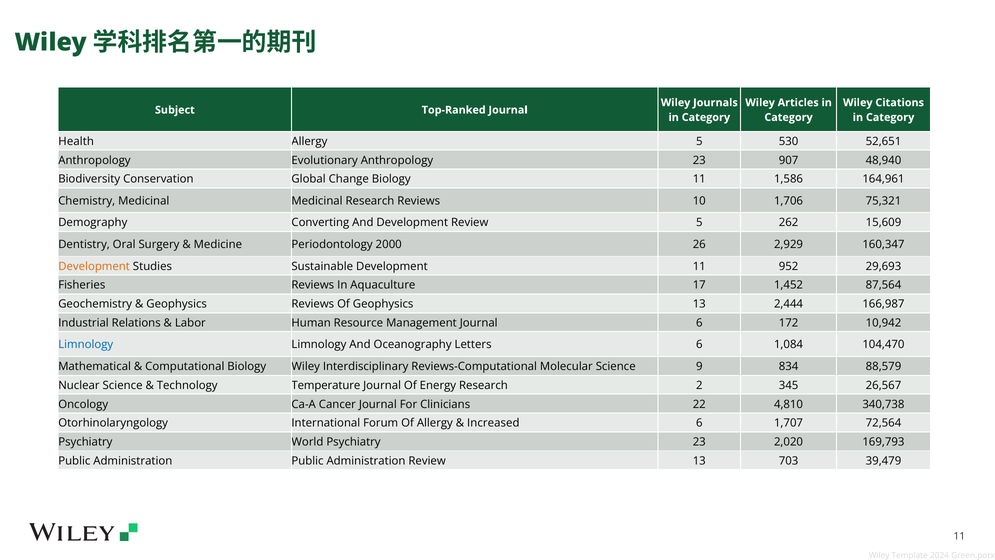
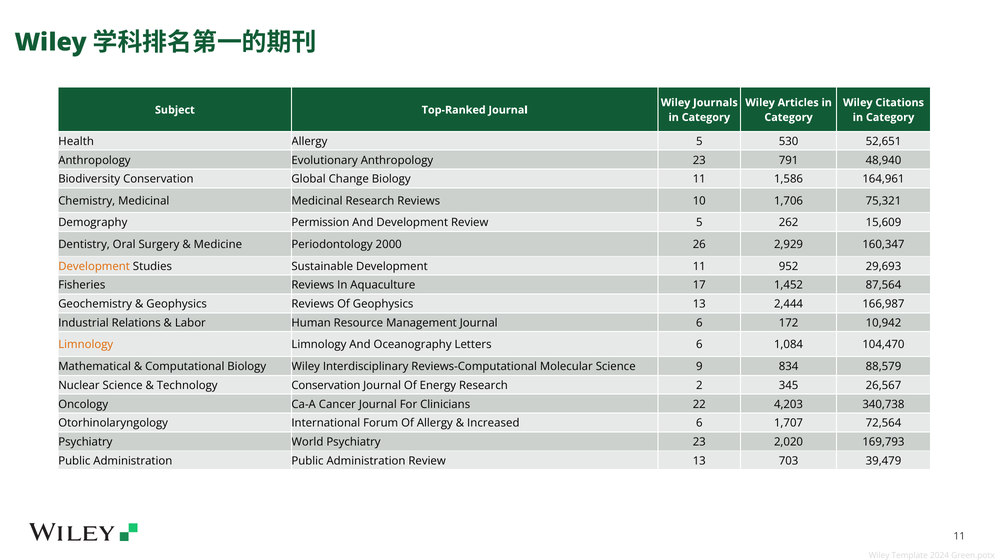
907: 907 -> 791 (789, 160)
Converting: Converting -> Permission (320, 223)
Limnology colour: blue -> orange (86, 345)
Technology Temperature: Temperature -> Conservation (326, 385)
4,810: 4,810 -> 4,203 (788, 404)
